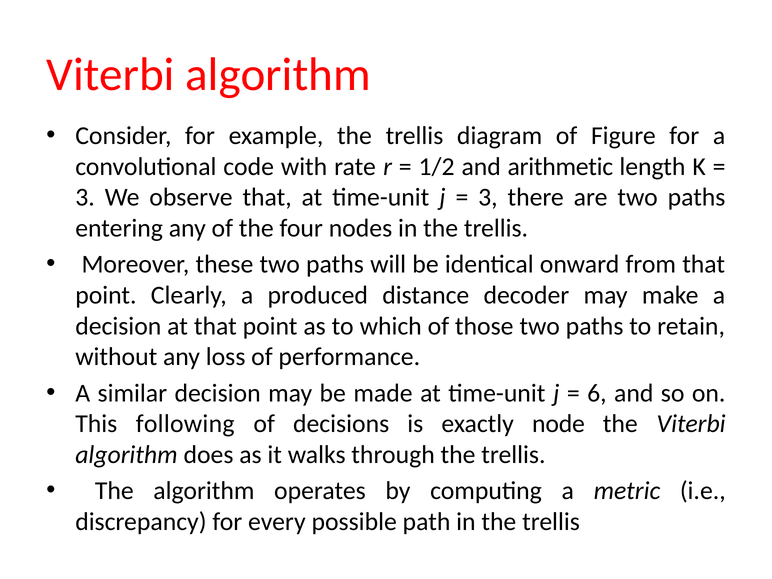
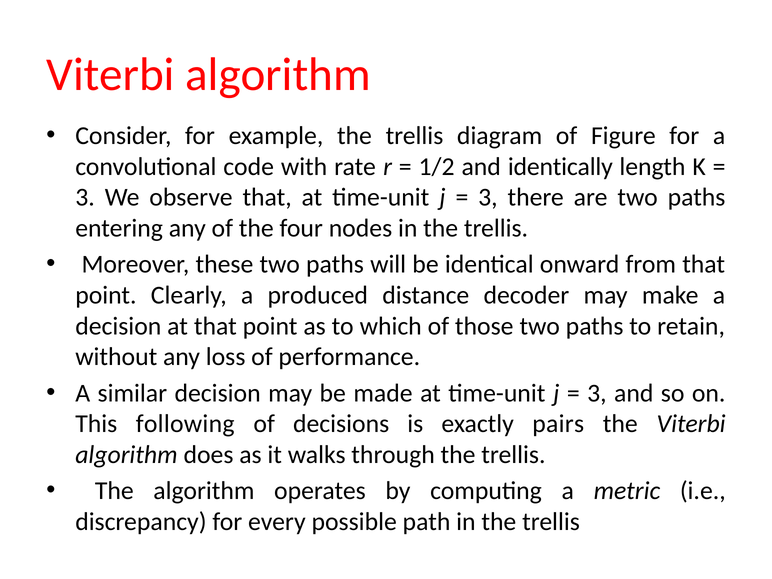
arithmetic: arithmetic -> identically (560, 167)
6: 6 -> 3 (597, 393)
node: node -> pairs (558, 424)
